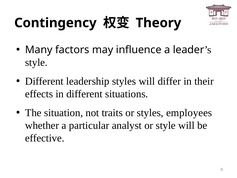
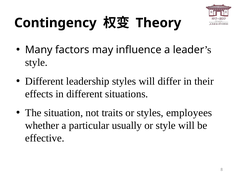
analyst: analyst -> usually (127, 125)
